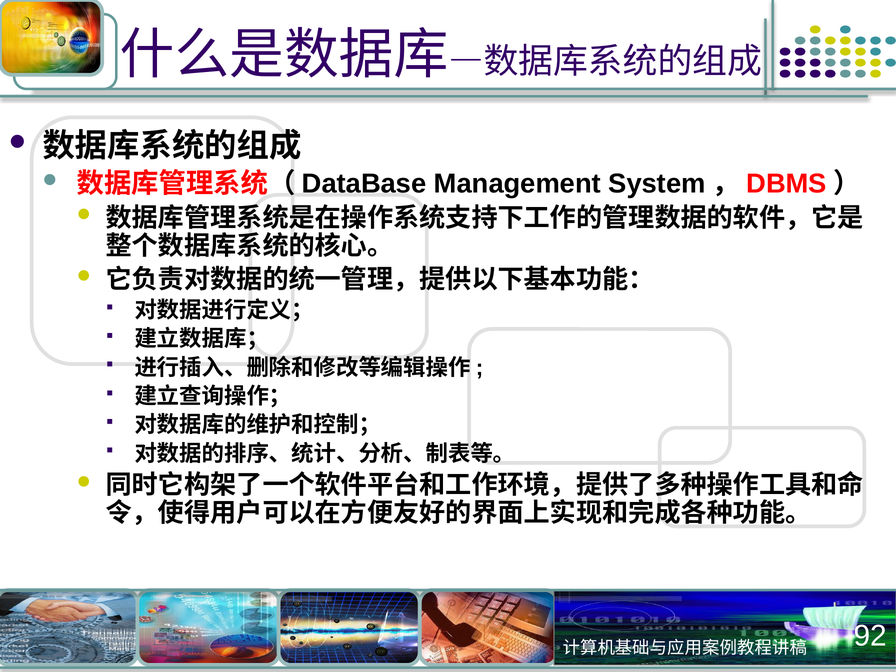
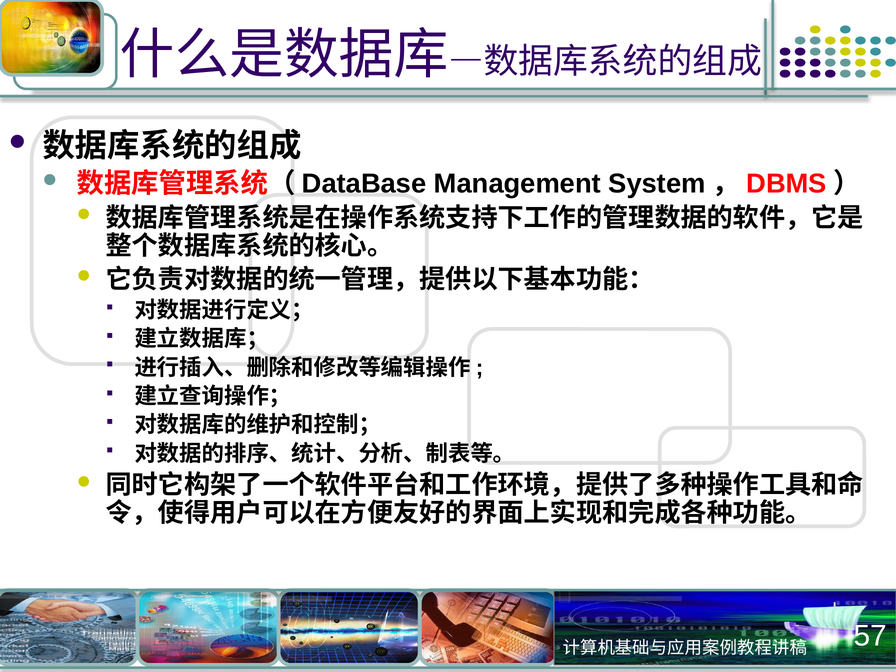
92: 92 -> 57 (870, 636)
